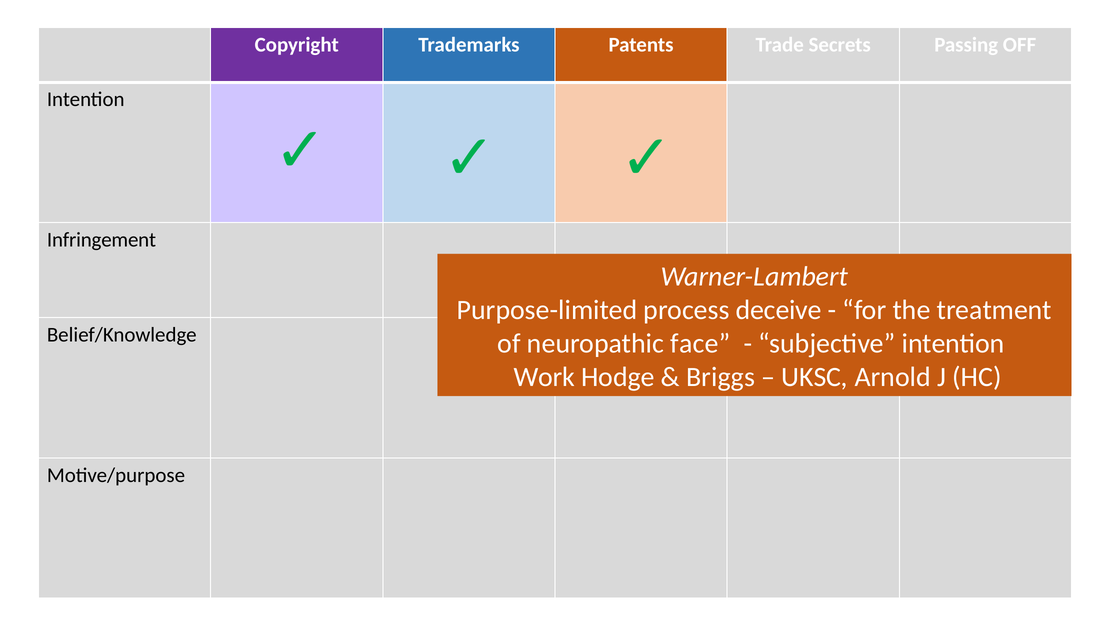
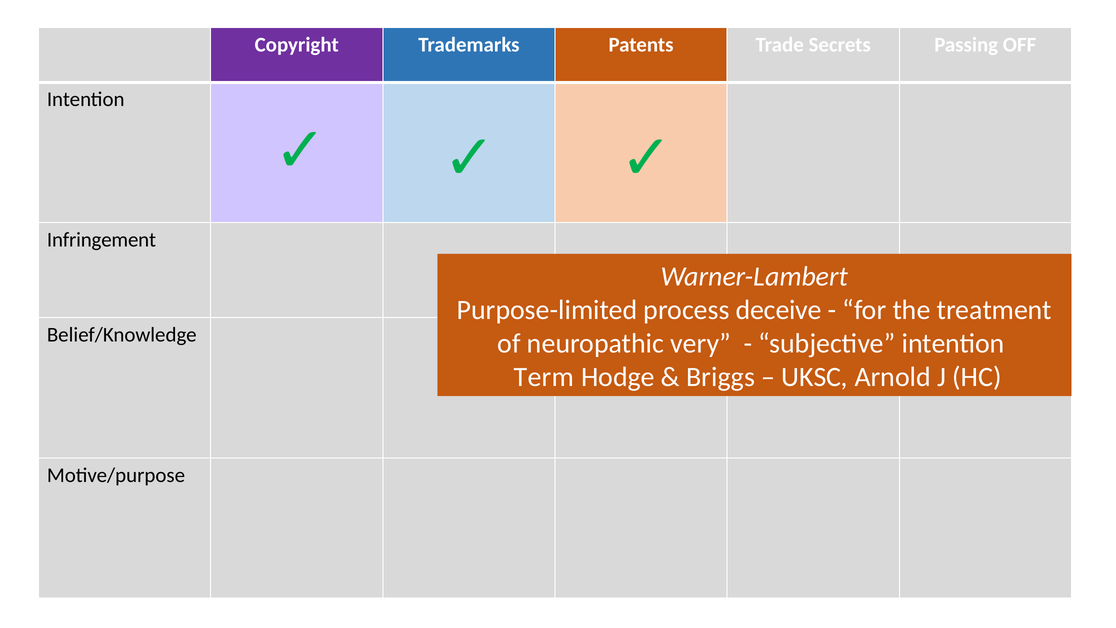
face: face -> very (701, 344)
Work: Work -> Term (544, 377)
